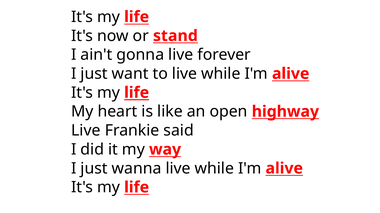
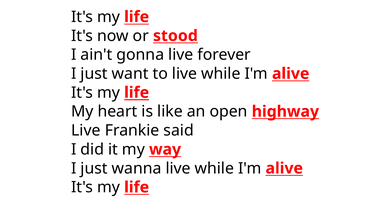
stand: stand -> stood (175, 36)
